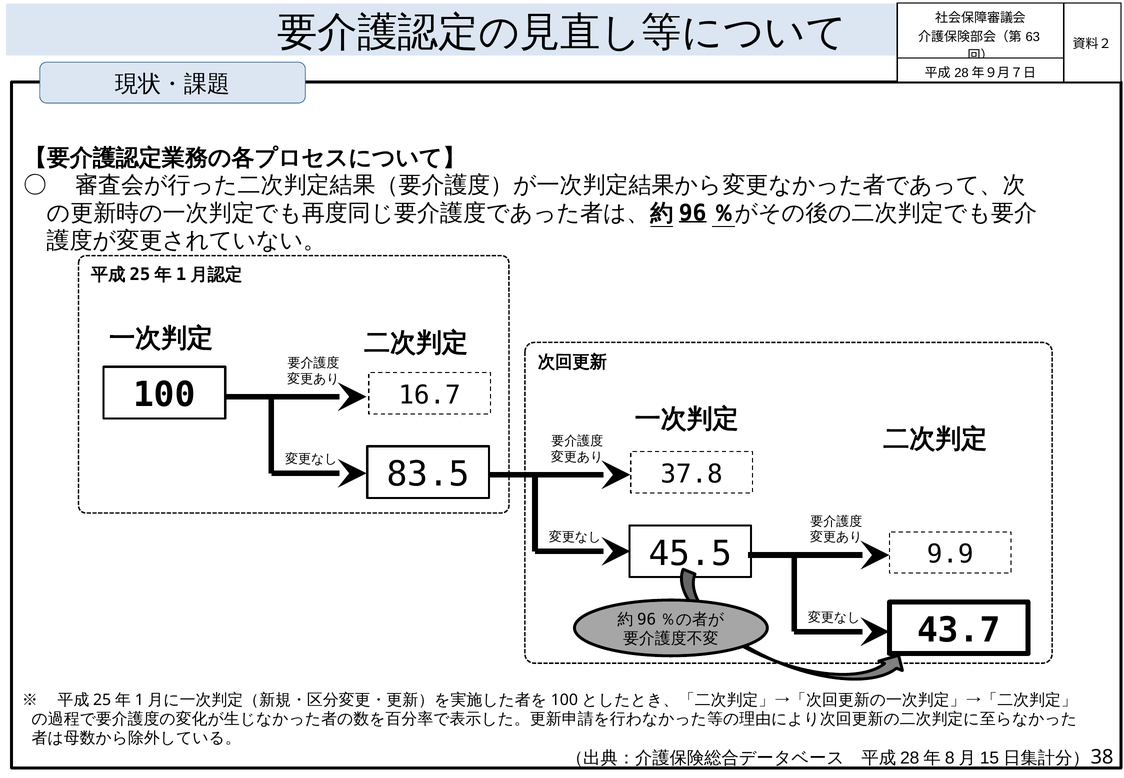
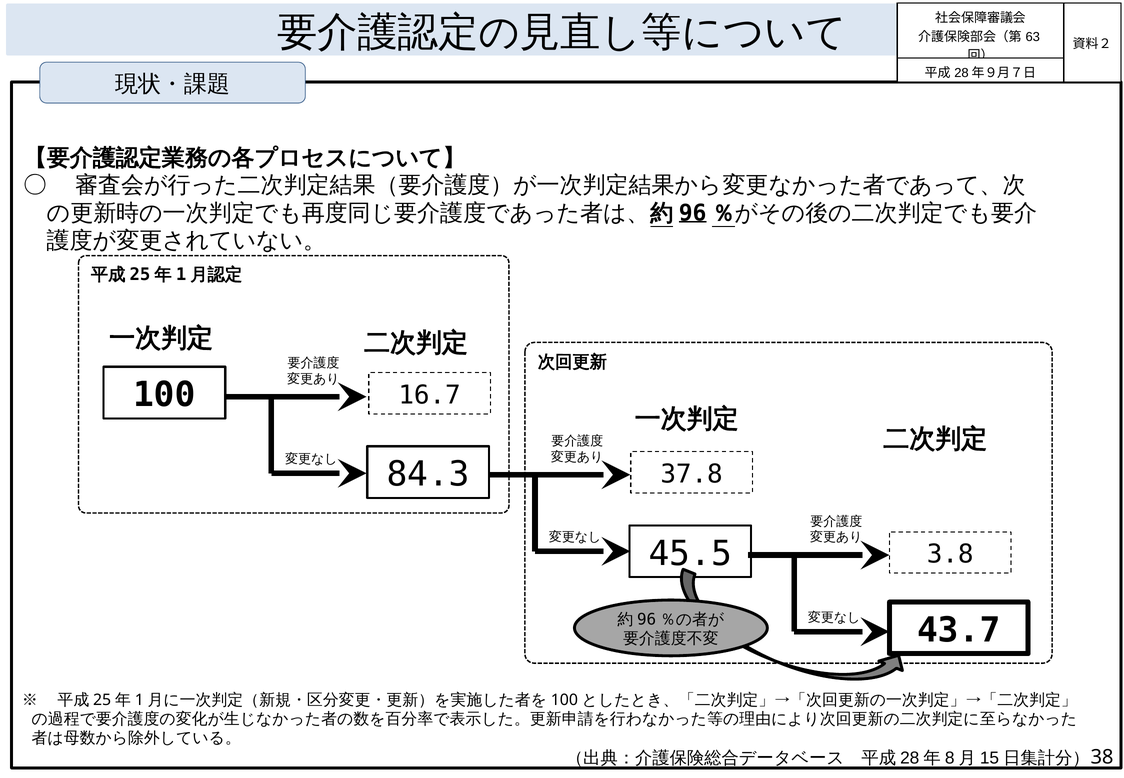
83.5: 83.5 -> 84.3 (428, 475)
9.9: 9.9 -> 3.8 (950, 554)
